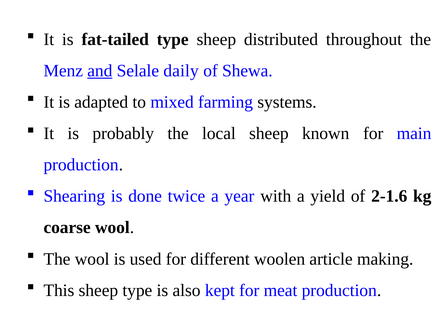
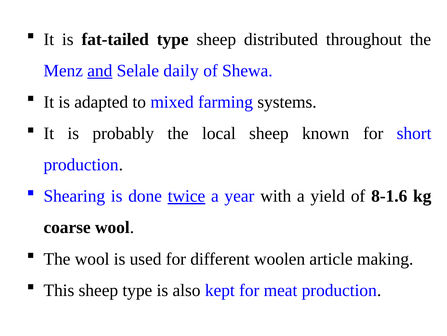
main: main -> short (414, 133)
twice underline: none -> present (187, 196)
2-1.6: 2-1.6 -> 8-1.6 (389, 196)
